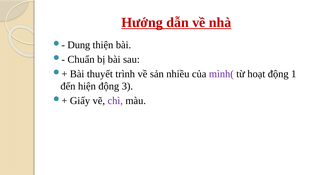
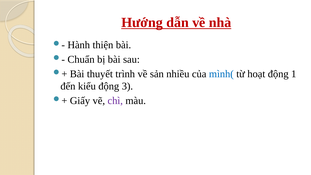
Dung: Dung -> Hành (79, 45)
mình( colour: purple -> blue (221, 74)
hiện: hiện -> kiểu (87, 86)
